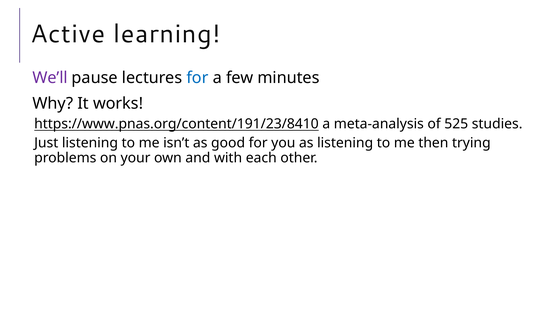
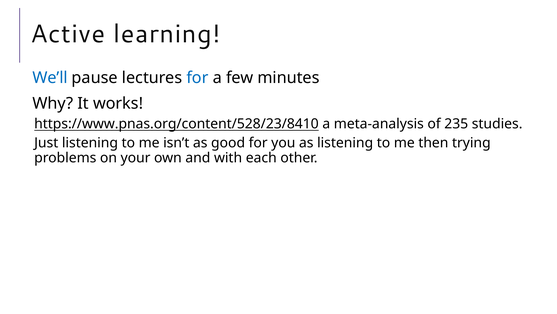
We’ll colour: purple -> blue (50, 78)
https://www.pnas.org/content/191/23/8410: https://www.pnas.org/content/191/23/8410 -> https://www.pnas.org/content/528/23/8410 (176, 124)
525: 525 -> 235 (456, 124)
